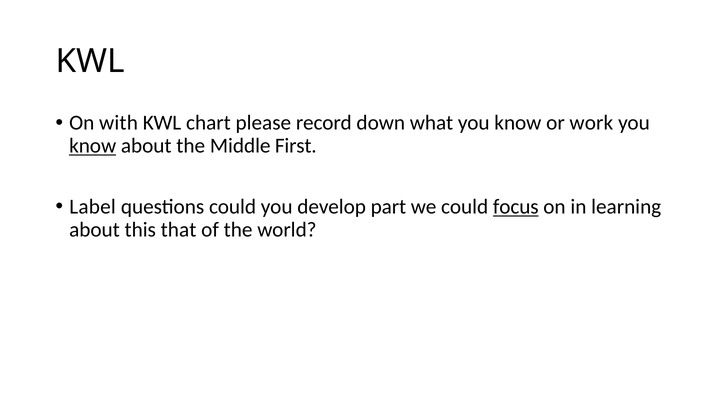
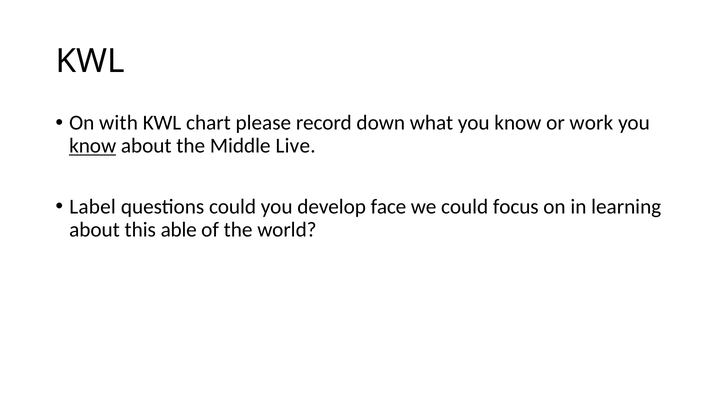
First: First -> Live (296, 146)
part: part -> face (388, 207)
focus underline: present -> none (516, 207)
that: that -> able (179, 230)
